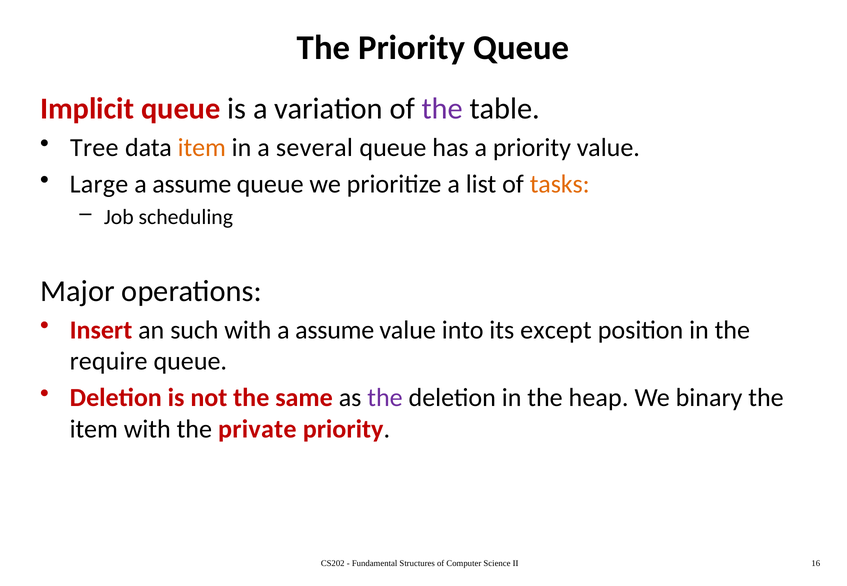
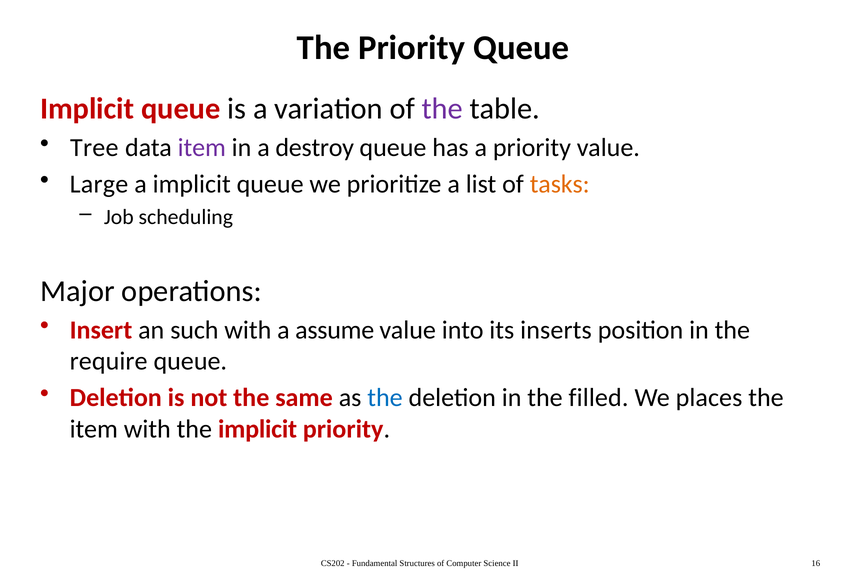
item colour: orange -> purple (202, 148)
several: several -> destroy (315, 148)
assume: assume -> implicit (192, 184)
except: except -> inserts (556, 330)
the colour: purple -> blue (385, 398)
heap: heap -> filled (599, 398)
binary: binary -> places (709, 398)
the private: private -> implicit (258, 429)
